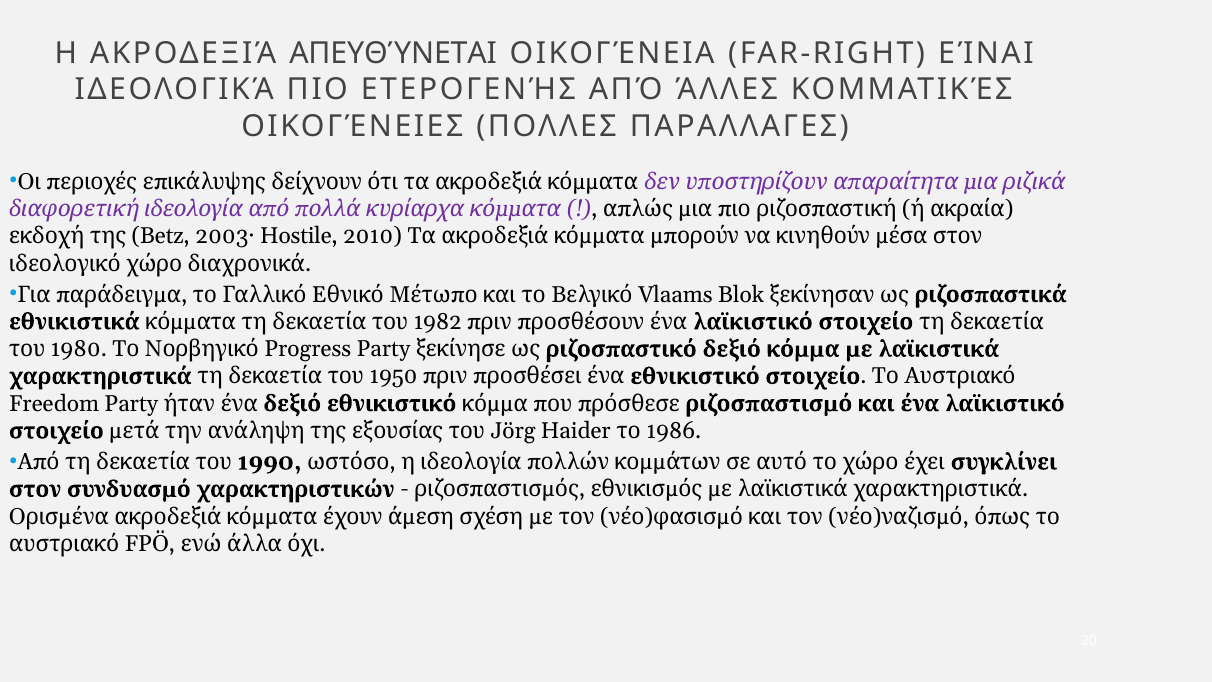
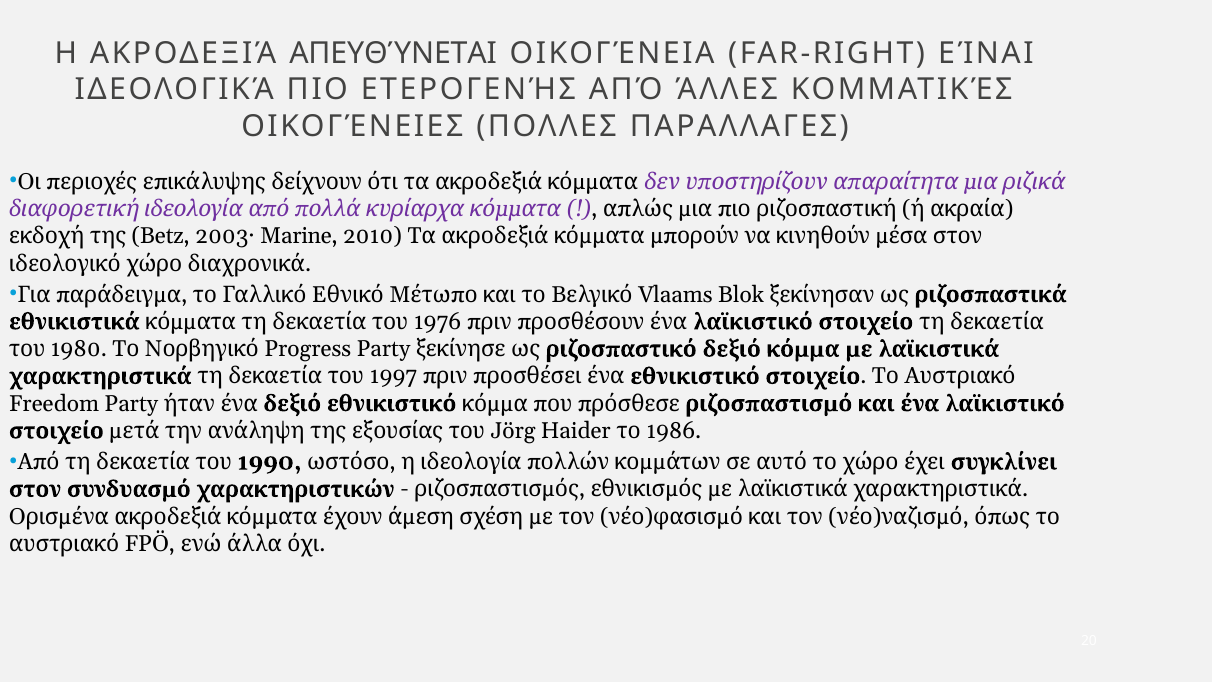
Hostile: Hostile -> Marine (299, 236)
1982: 1982 -> 1976 (438, 322)
1950: 1950 -> 1997 (393, 376)
